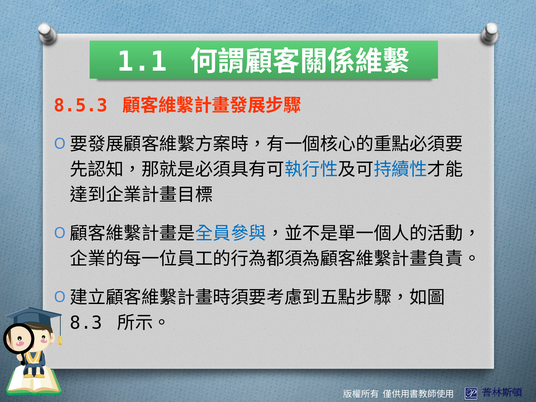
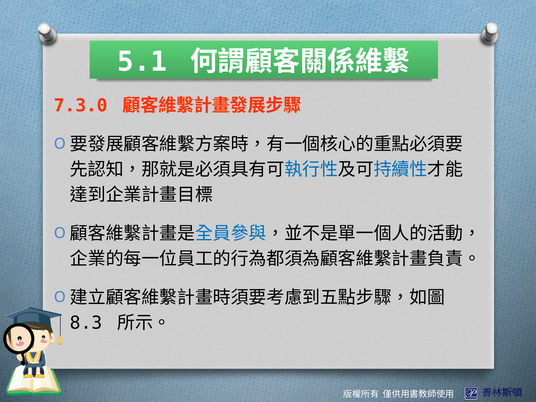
1.1: 1.1 -> 5.1 (142, 62)
8.5.3: 8.5.3 -> 7.3.0 (81, 106)
